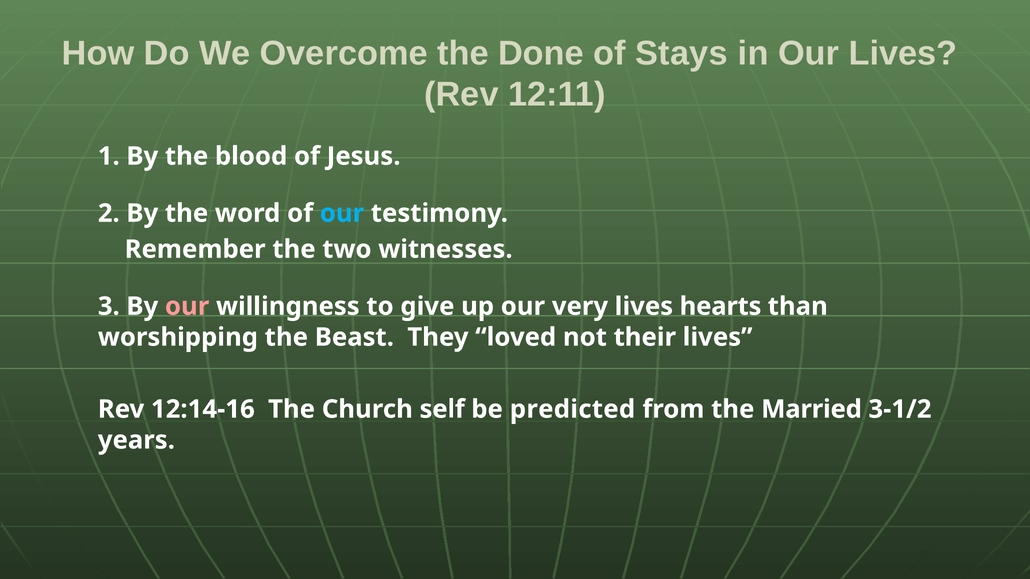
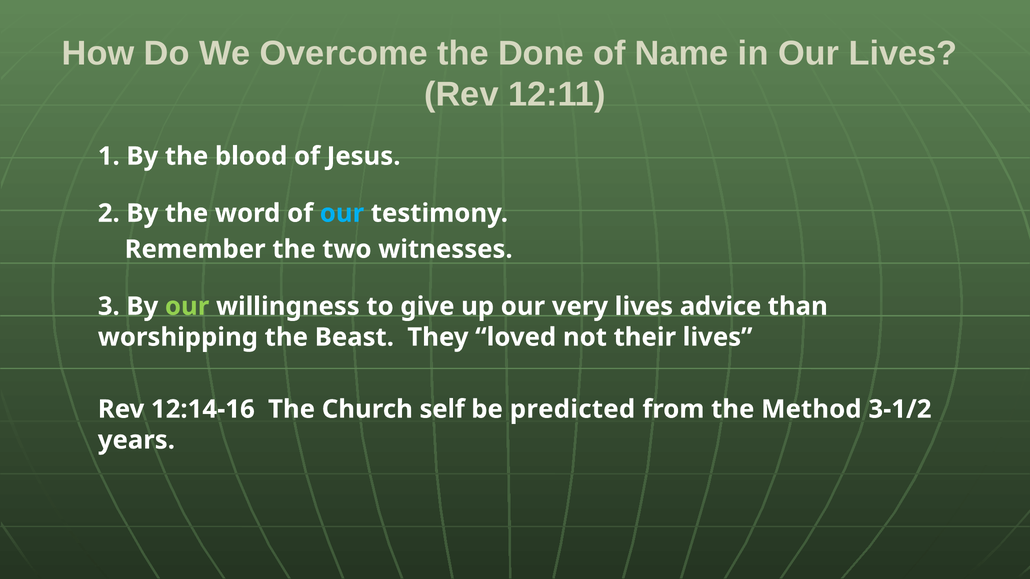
Stays: Stays -> Name (682, 53)
our colour: pink -> light green (187, 307)
hearts: hearts -> advice (721, 307)
Married: Married -> Method (811, 409)
